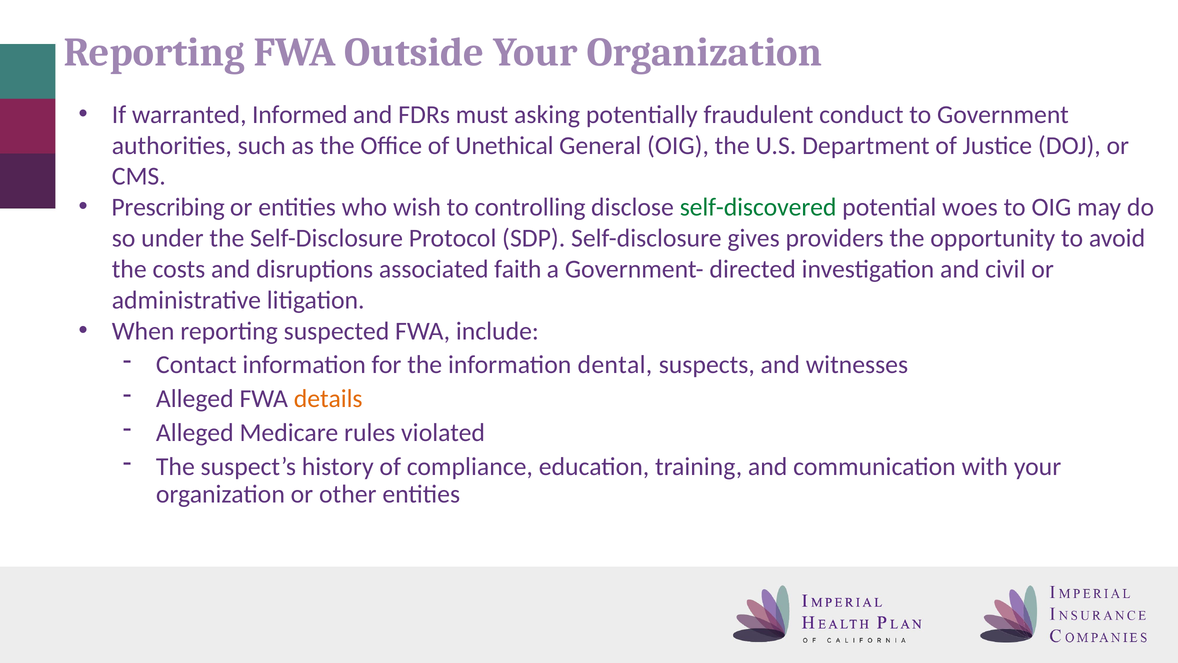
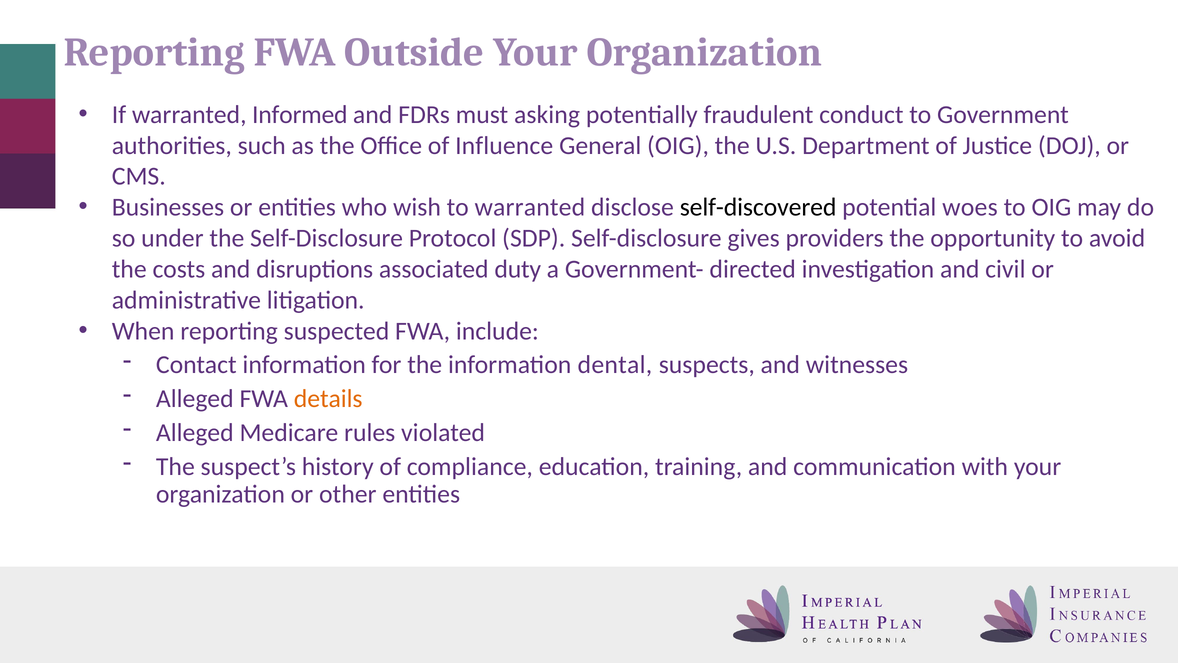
Unethical: Unethical -> Influence (504, 145)
Prescribing: Prescribing -> Businesses (168, 207)
to controlling: controlling -> warranted (530, 207)
self-discovered colour: green -> black (758, 207)
faith: faith -> duty (518, 269)
